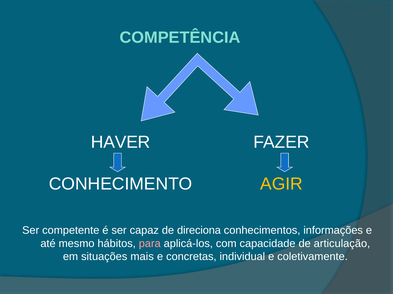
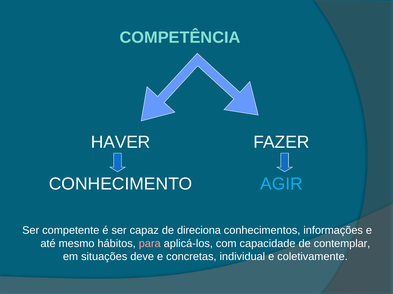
AGIR colour: yellow -> light blue (282, 184)
articulação: articulação -> contemplar (342, 244)
mais: mais -> deve (142, 257)
